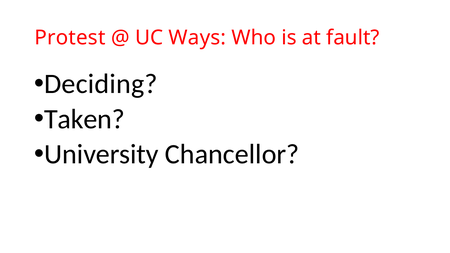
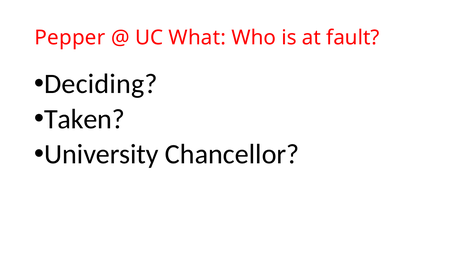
Protest: Protest -> Pepper (70, 38)
Ways: Ways -> What (197, 38)
